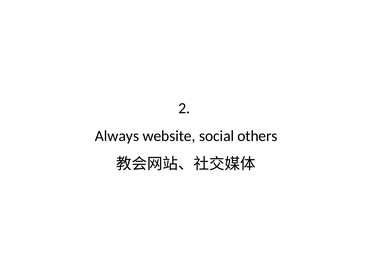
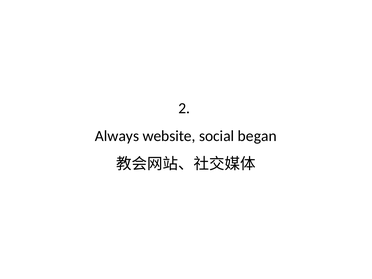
others: others -> began (257, 136)
